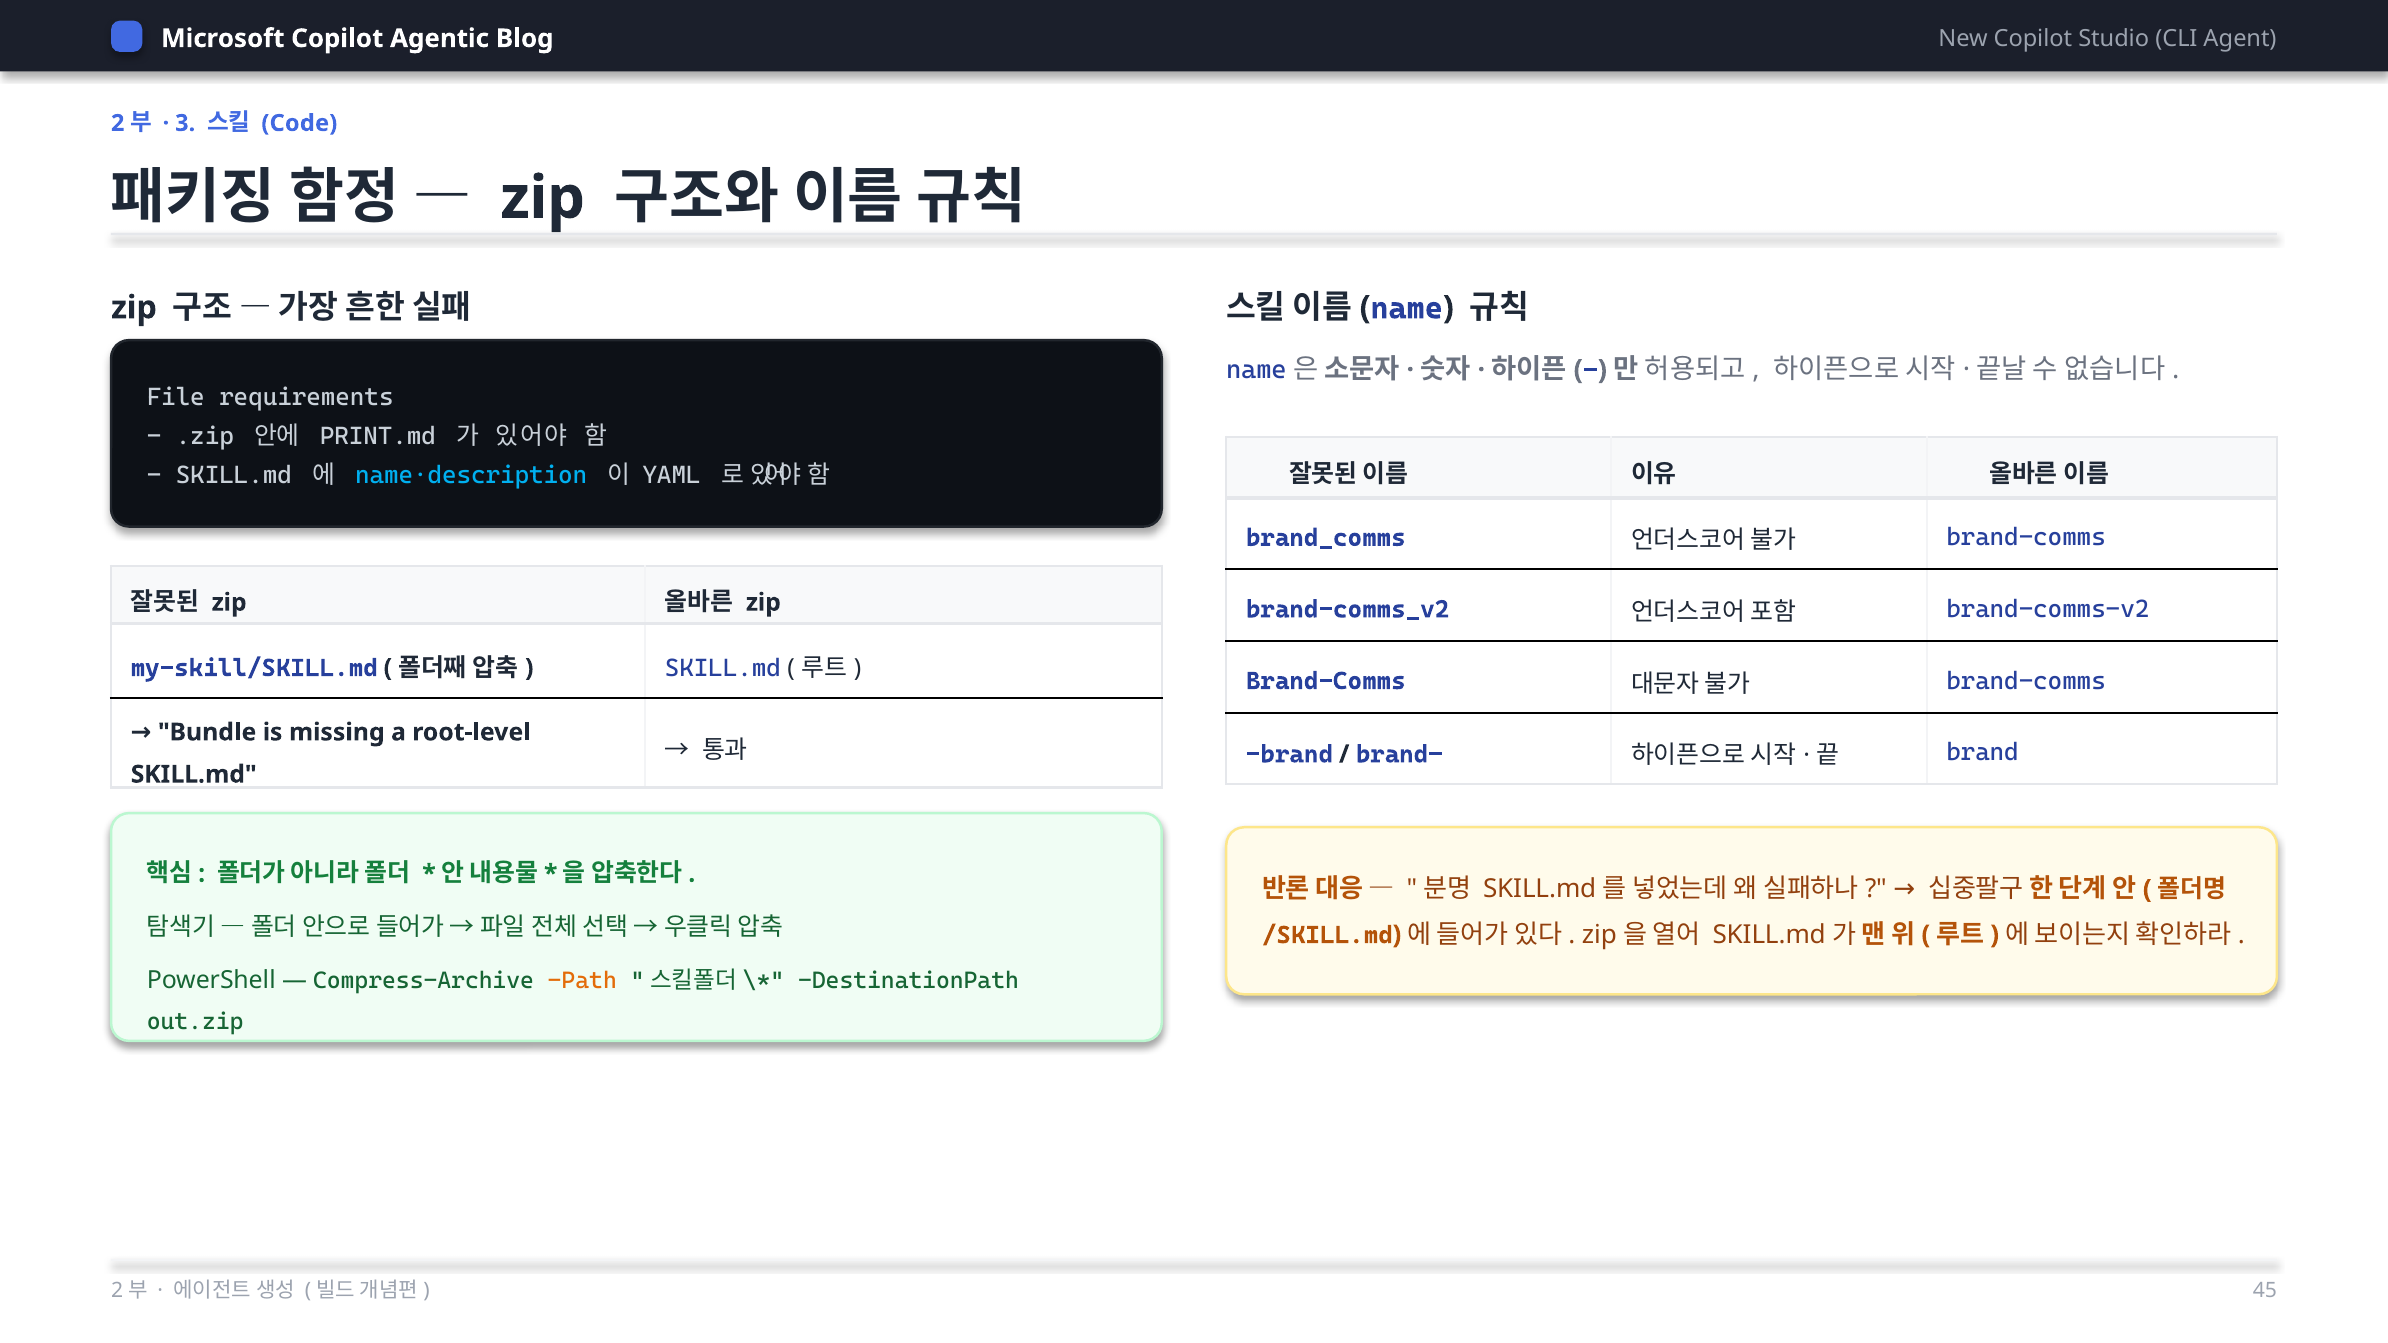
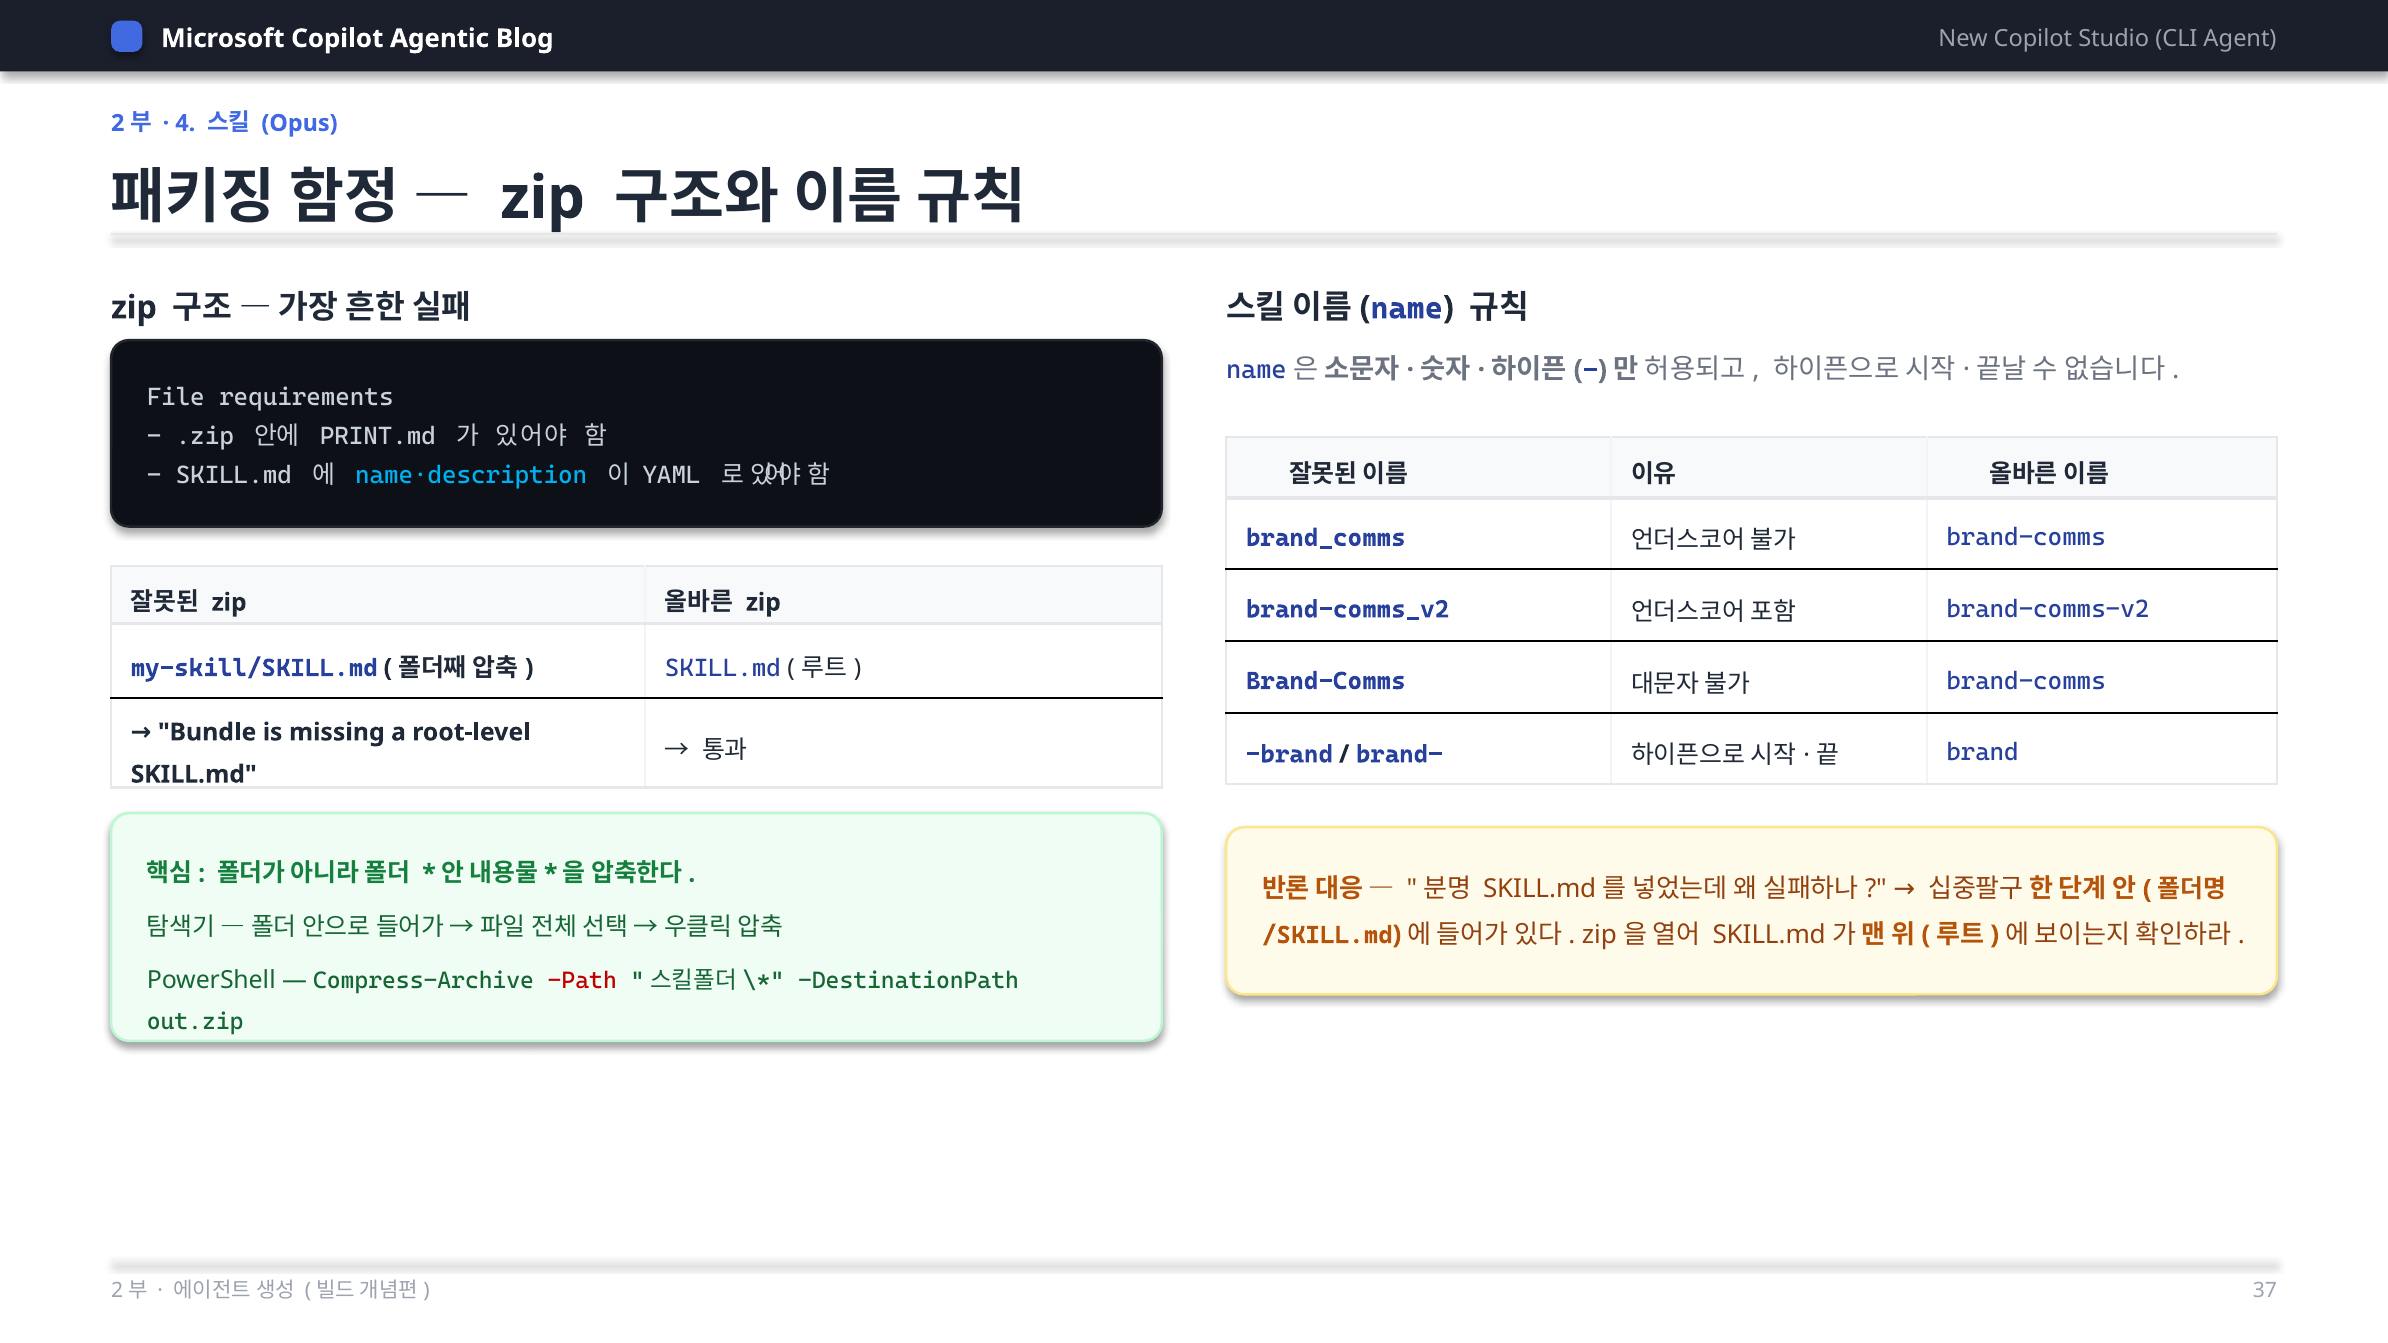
3: 3 -> 4 (185, 123)
Code: Code -> Opus (299, 123)
Path colour: orange -> red (582, 981)
45: 45 -> 37 (2265, 1291)
